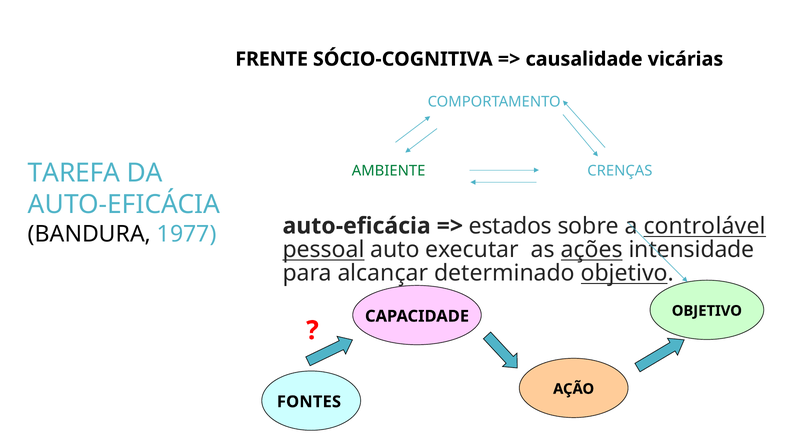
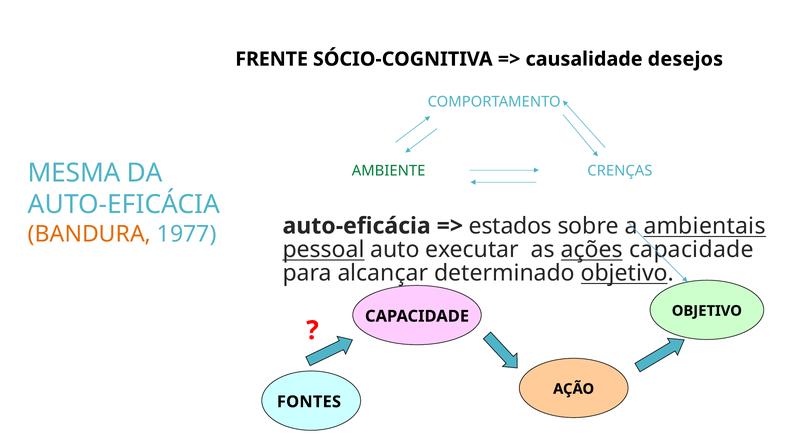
vicárias: vicárias -> desejos (685, 59)
TAREFA: TAREFA -> MESMA (74, 173)
controlável: controlável -> ambientais (705, 226)
BANDURA colour: black -> orange (89, 234)
ações intensidade: intensidade -> capacidade (691, 249)
